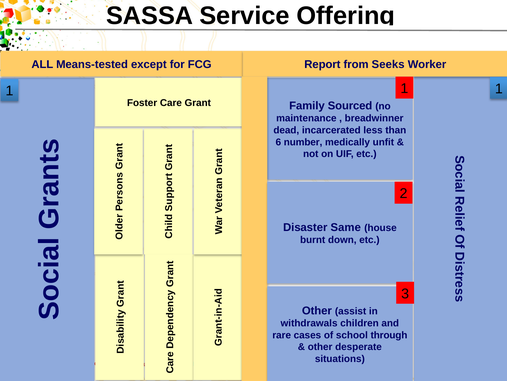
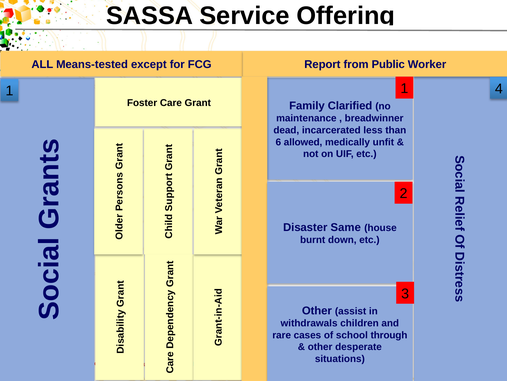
Seeks: Seeks -> Public (388, 64)
1 1: 1 -> 4 (499, 89)
Sourced: Sourced -> Clarified (350, 106)
number: number -> allowed (303, 142)
